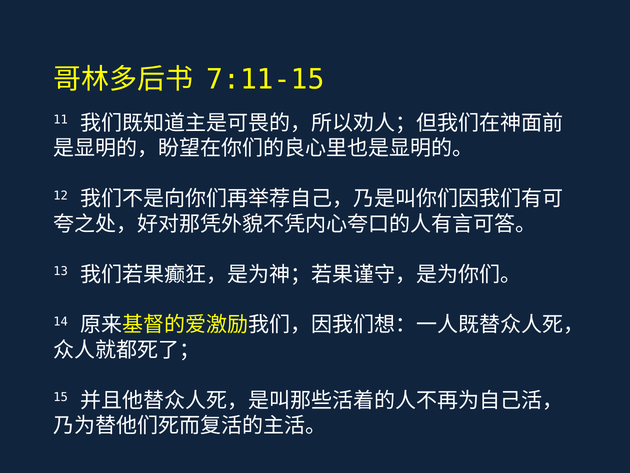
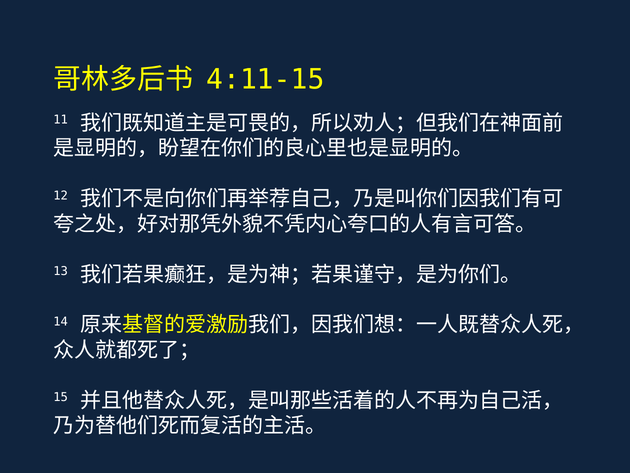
7:11-15: 7:11-15 -> 4:11-15 (265, 79)
